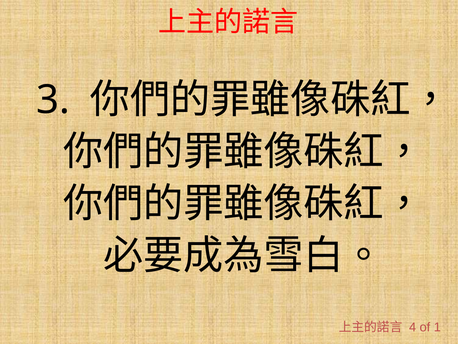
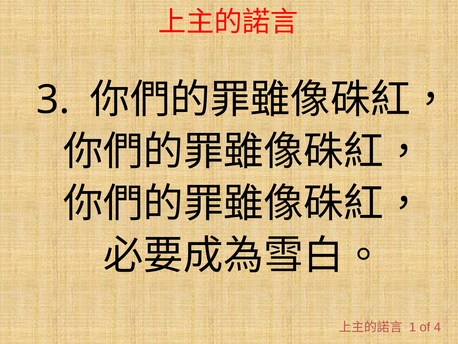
4: 4 -> 1 (413, 327)
1: 1 -> 4 (437, 327)
